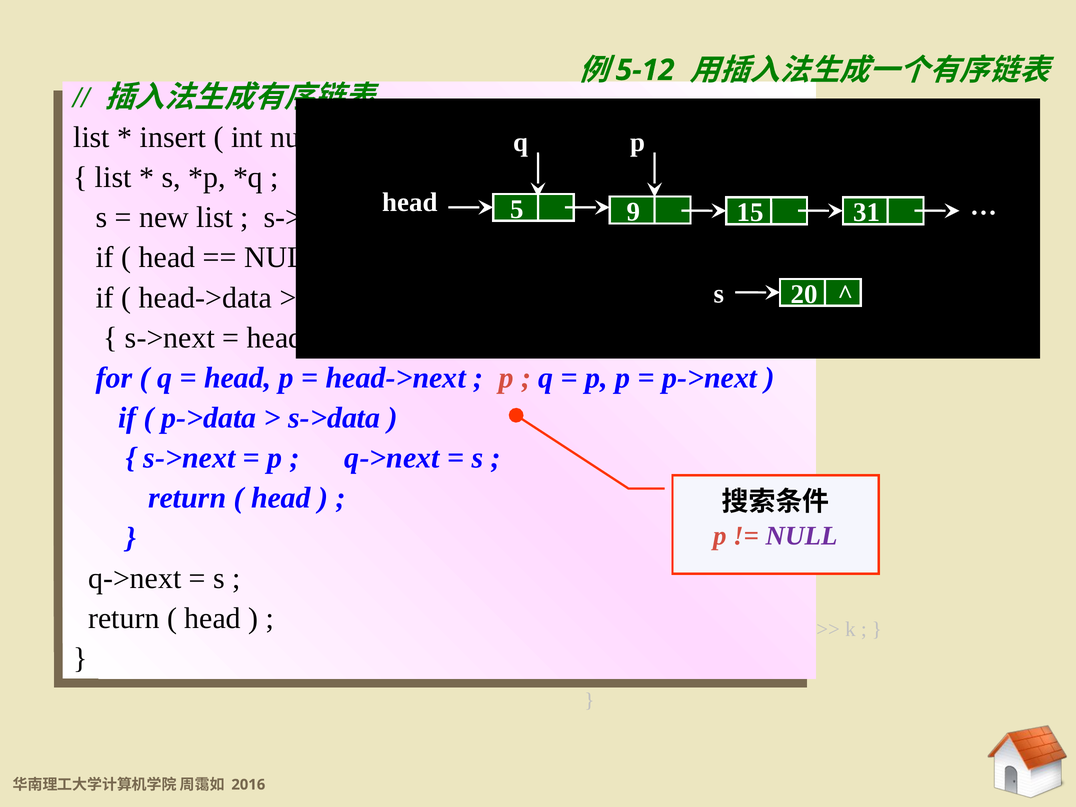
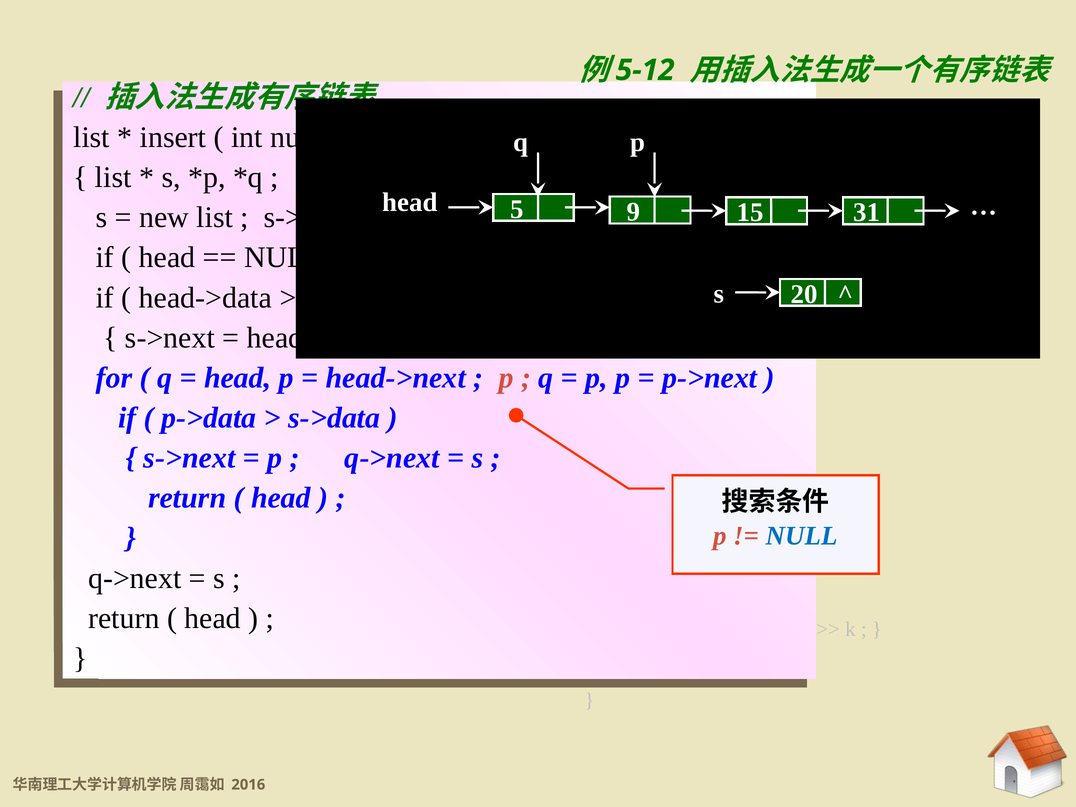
NULL colour: purple -> blue (802, 536)
